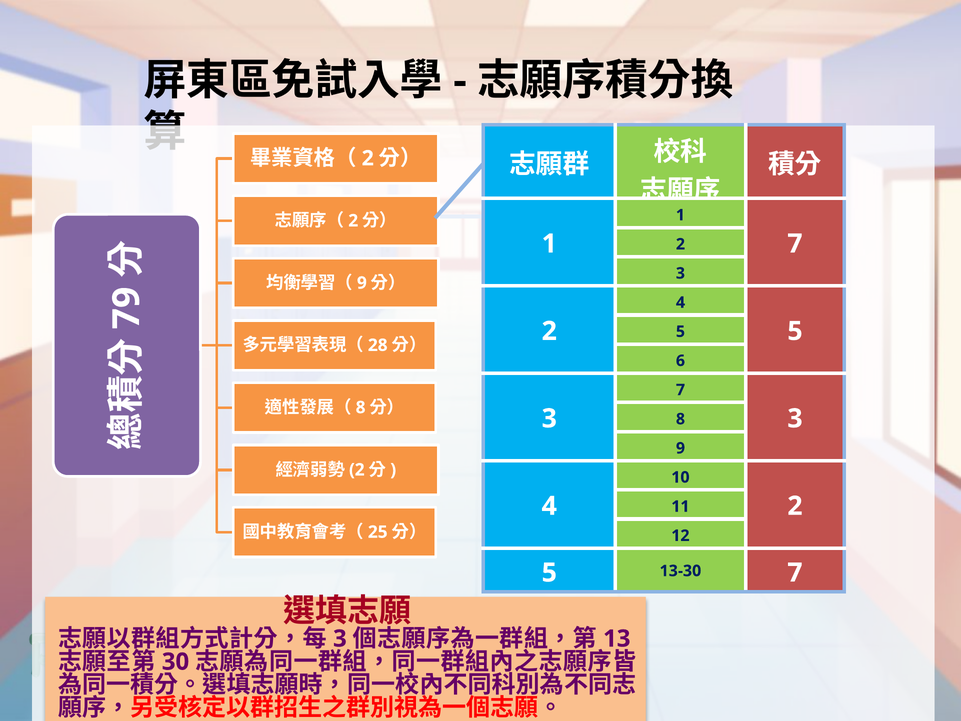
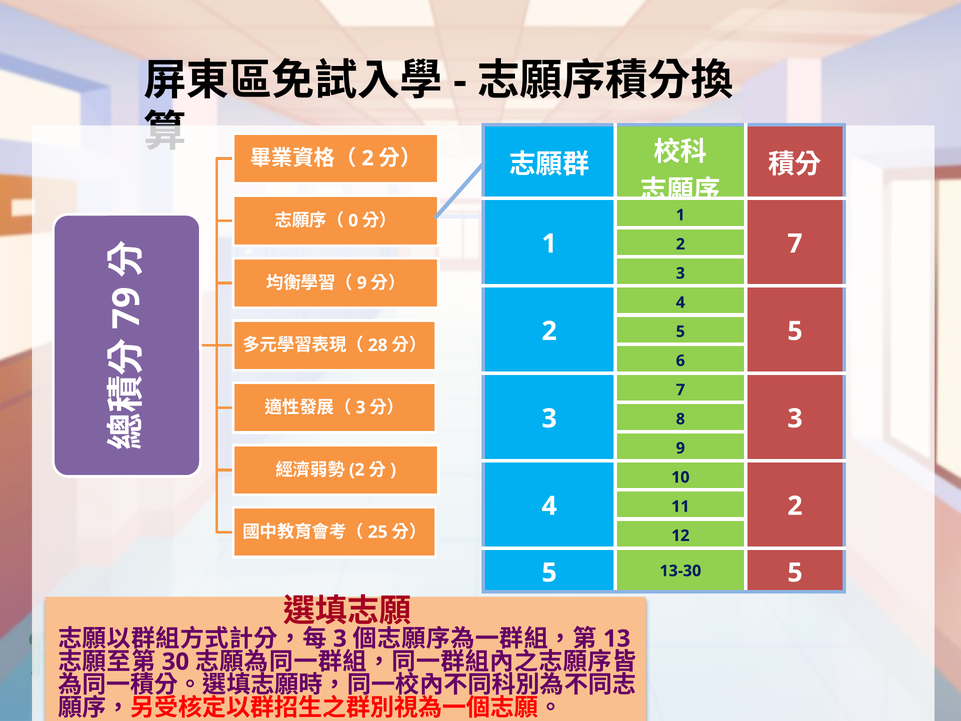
2: 2 -> 0 (353, 221)
8: 8 -> 3 (361, 407)
13-30 7: 7 -> 5 (795, 573)
